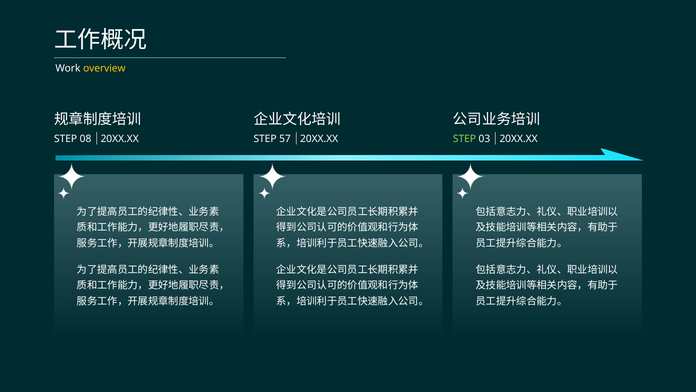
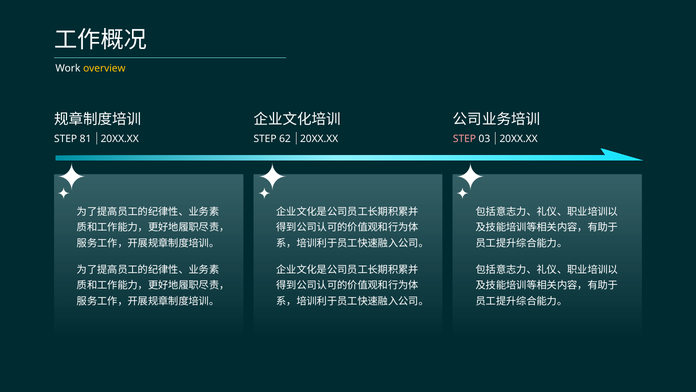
08: 08 -> 81 (86, 139)
57: 57 -> 62 (285, 139)
STEP colour: light green -> pink (464, 139)
